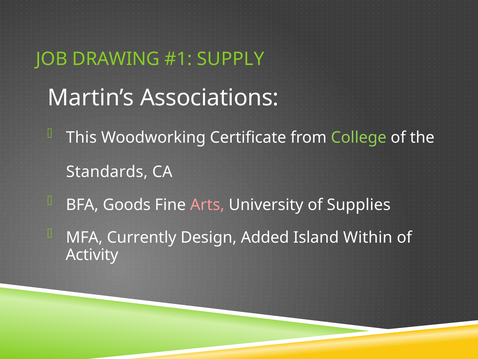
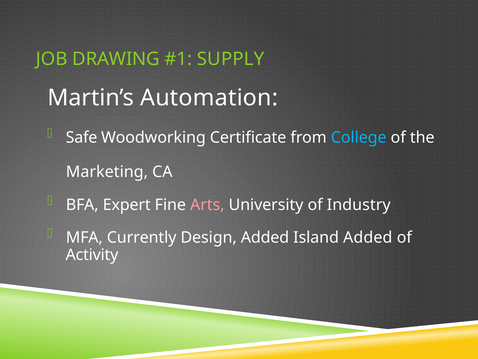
Associations: Associations -> Automation (209, 98)
This: This -> Safe (82, 137)
College colour: light green -> light blue (359, 137)
Standards: Standards -> Marketing (107, 172)
Goods: Goods -> Expert (127, 204)
Supplies: Supplies -> Industry (359, 204)
Island Within: Within -> Added (368, 237)
